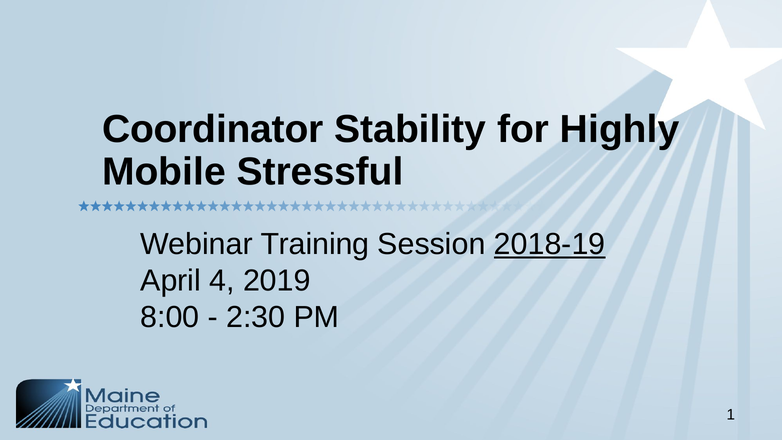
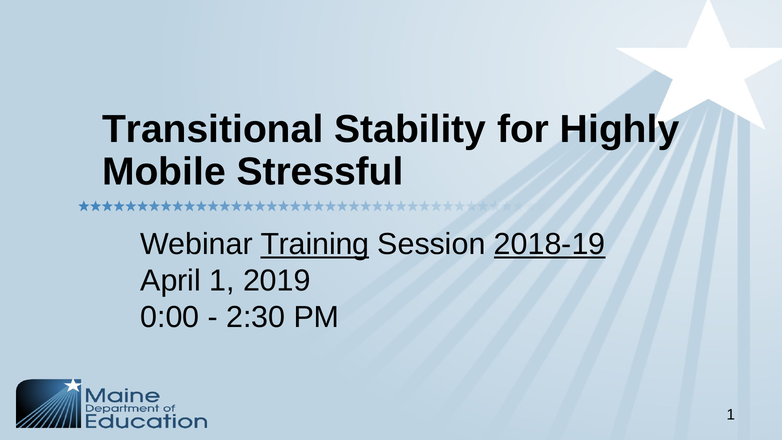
Coordinator: Coordinator -> Transitional (213, 129)
Training underline: none -> present (315, 244)
April 4: 4 -> 1 (222, 281)
8:00: 8:00 -> 0:00 (170, 317)
